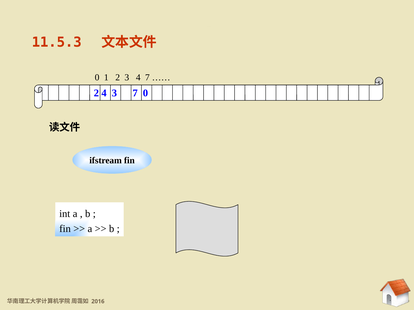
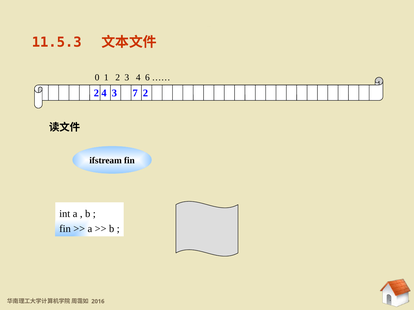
4 7: 7 -> 6 (147, 78)
7 0: 0 -> 2 (145, 93)
